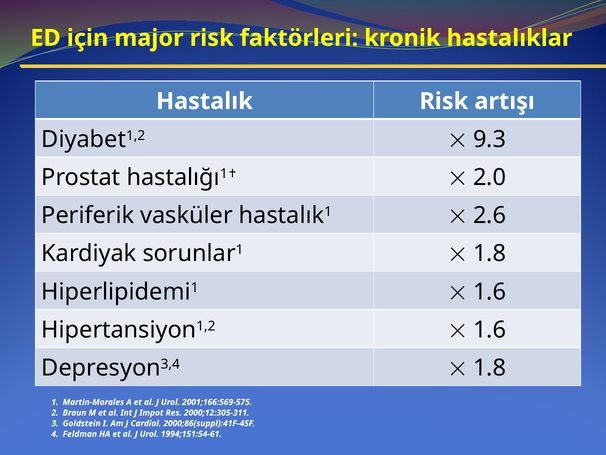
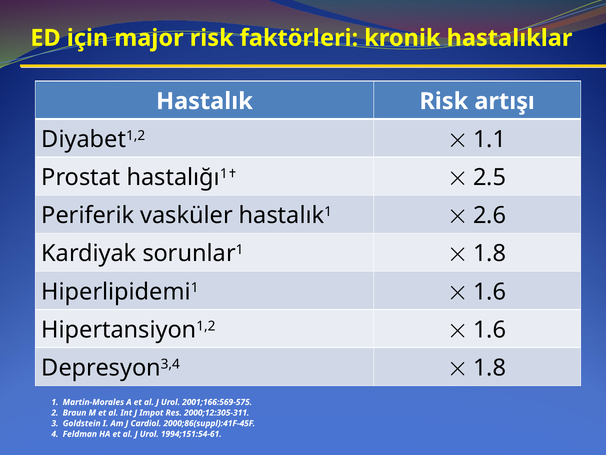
9.3: 9.3 -> 1.1 (490, 139)
2.0: 2.0 -> 2.5 (490, 177)
